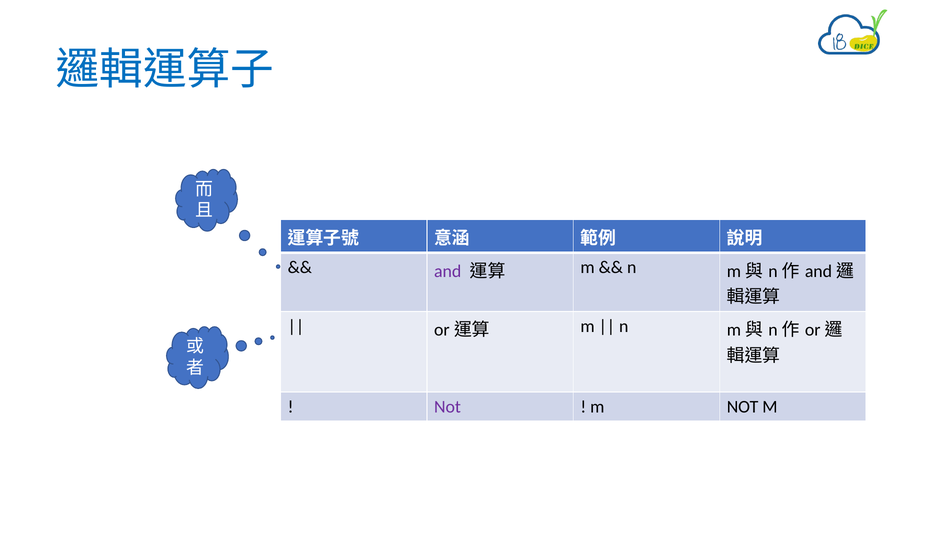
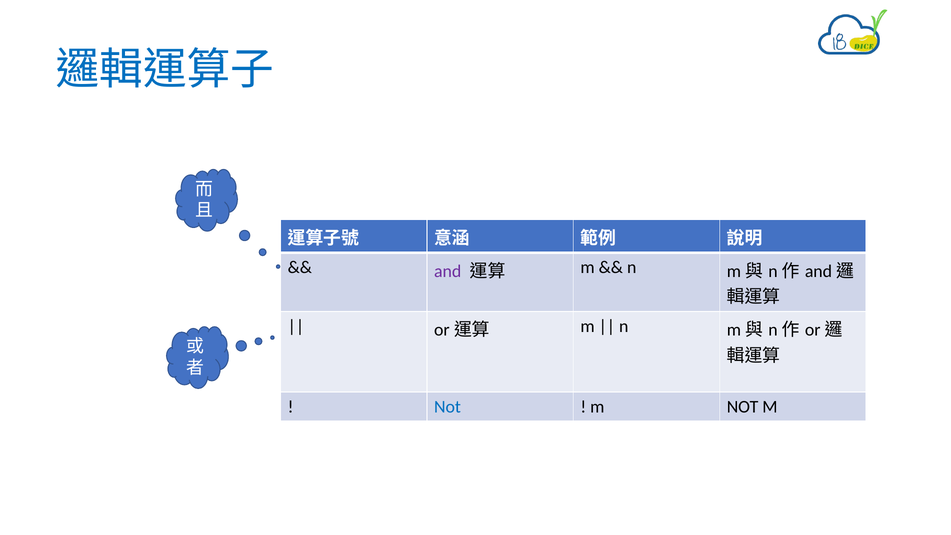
Not colour: purple -> blue (447, 407)
